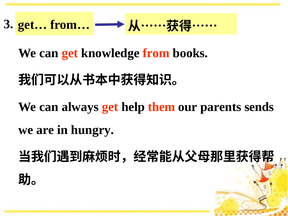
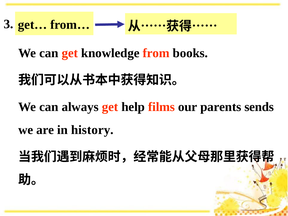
them: them -> films (162, 107)
hungry: hungry -> history (92, 130)
